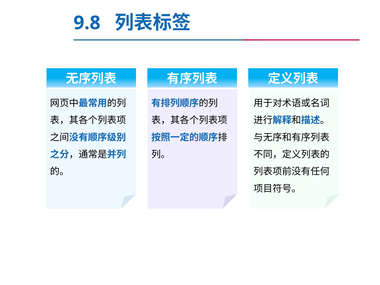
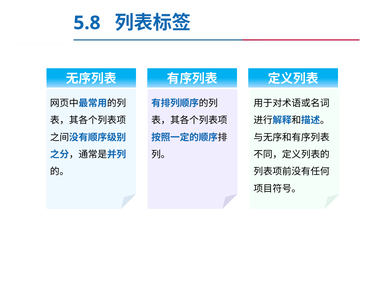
9.8: 9.8 -> 5.8 (87, 23)
